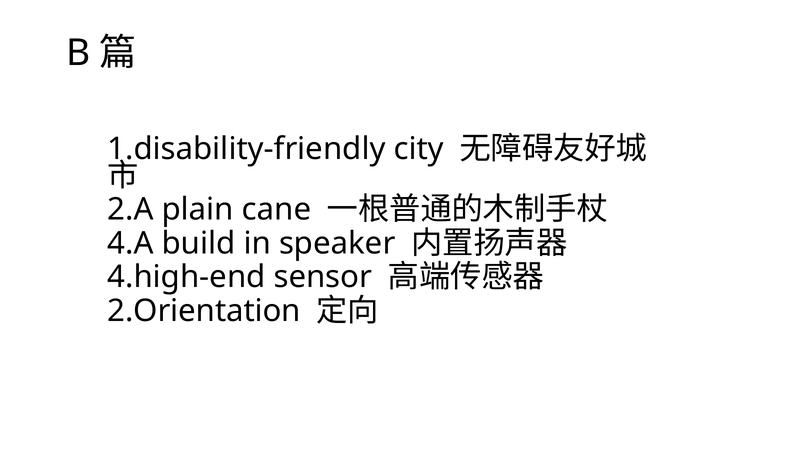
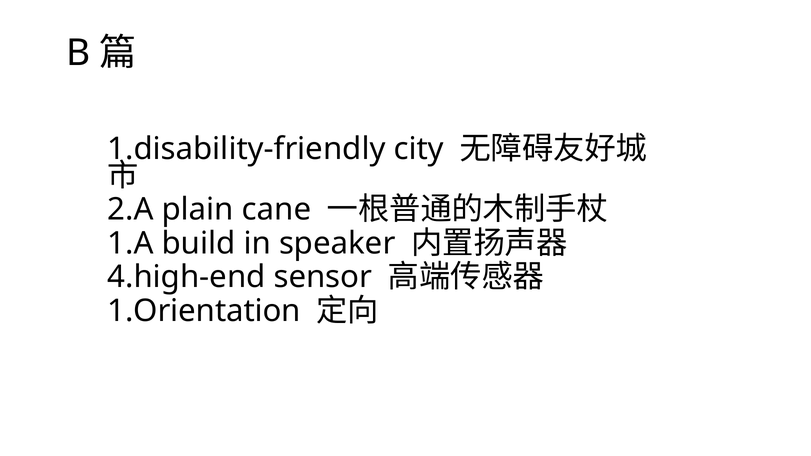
4.A: 4.A -> 1.A (131, 243)
2.Orientation: 2.Orientation -> 1.Orientation (204, 311)
